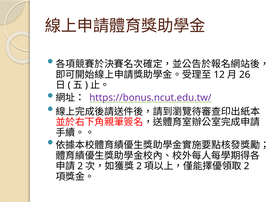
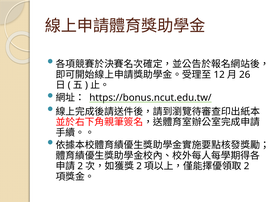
https://bonus.ncut.edu.tw/ colour: purple -> black (150, 98)
